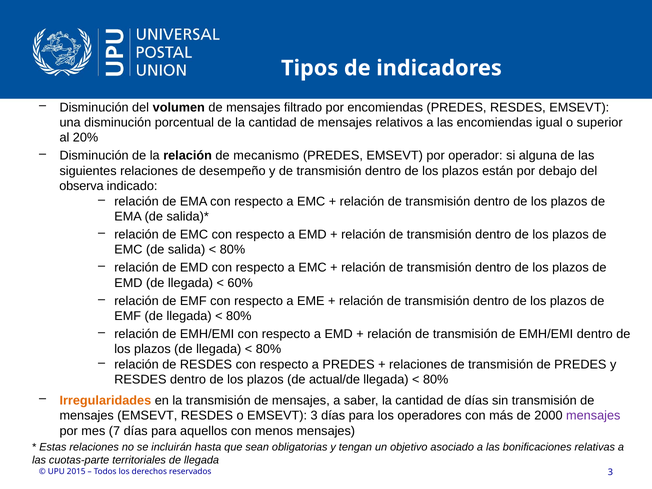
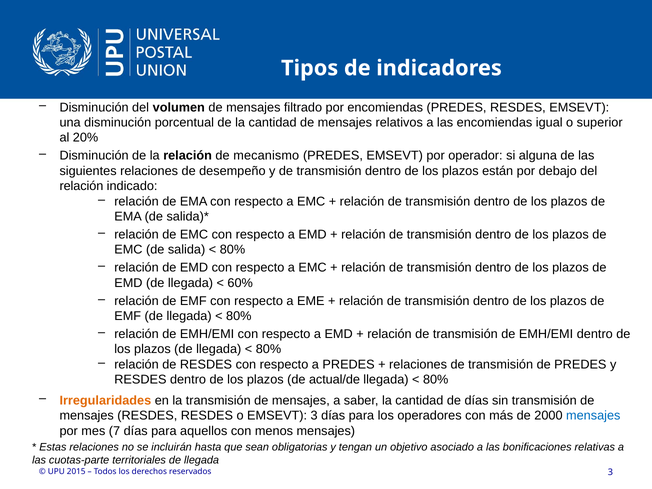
observa: observa -> relación (81, 186)
mensajes EMSEVT: EMSEVT -> RESDES (147, 416)
mensajes colour: purple -> blue (593, 416)
